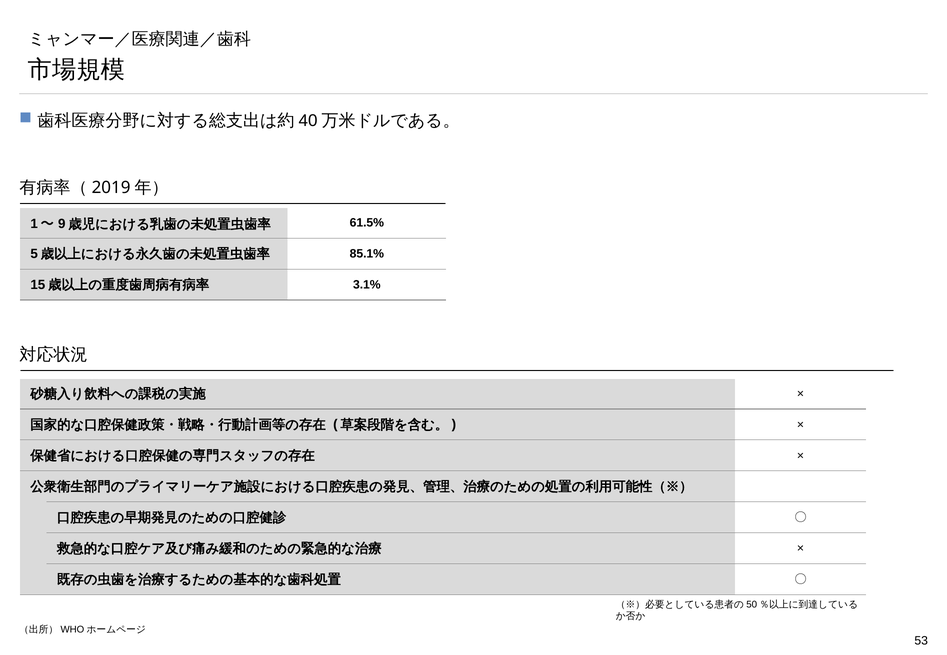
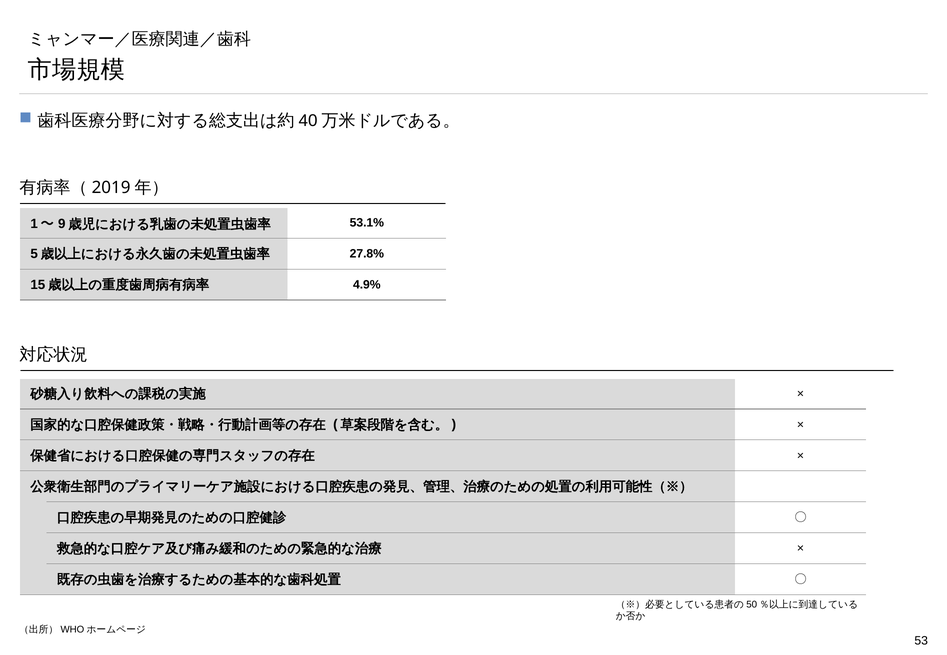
61.5%: 61.5% -> 53.1% (367, 223)
85.1%: 85.1% -> 27.8% (367, 254)
3.1%: 3.1% -> 4.9% (367, 285)
